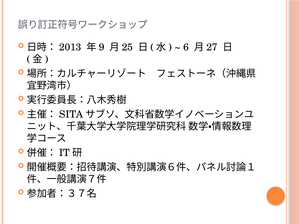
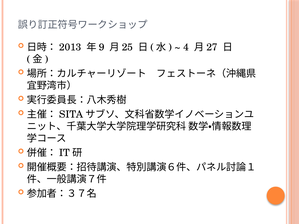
6: 6 -> 4 (186, 47)
